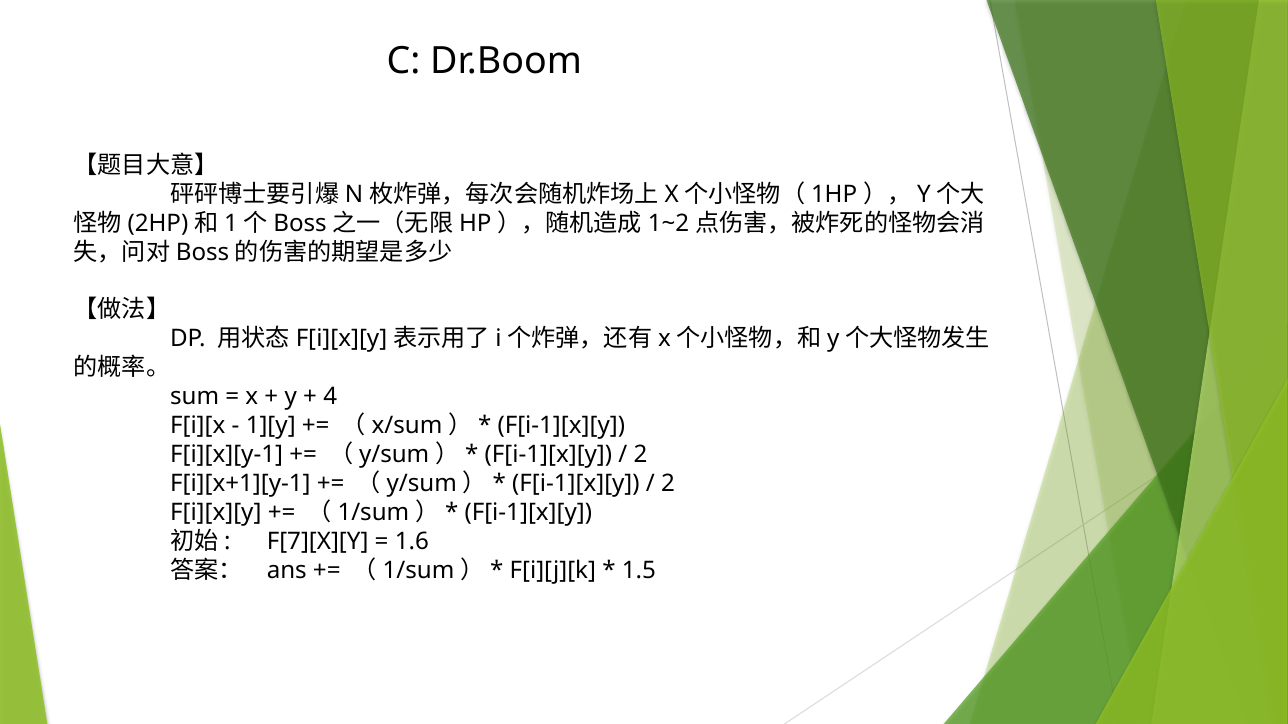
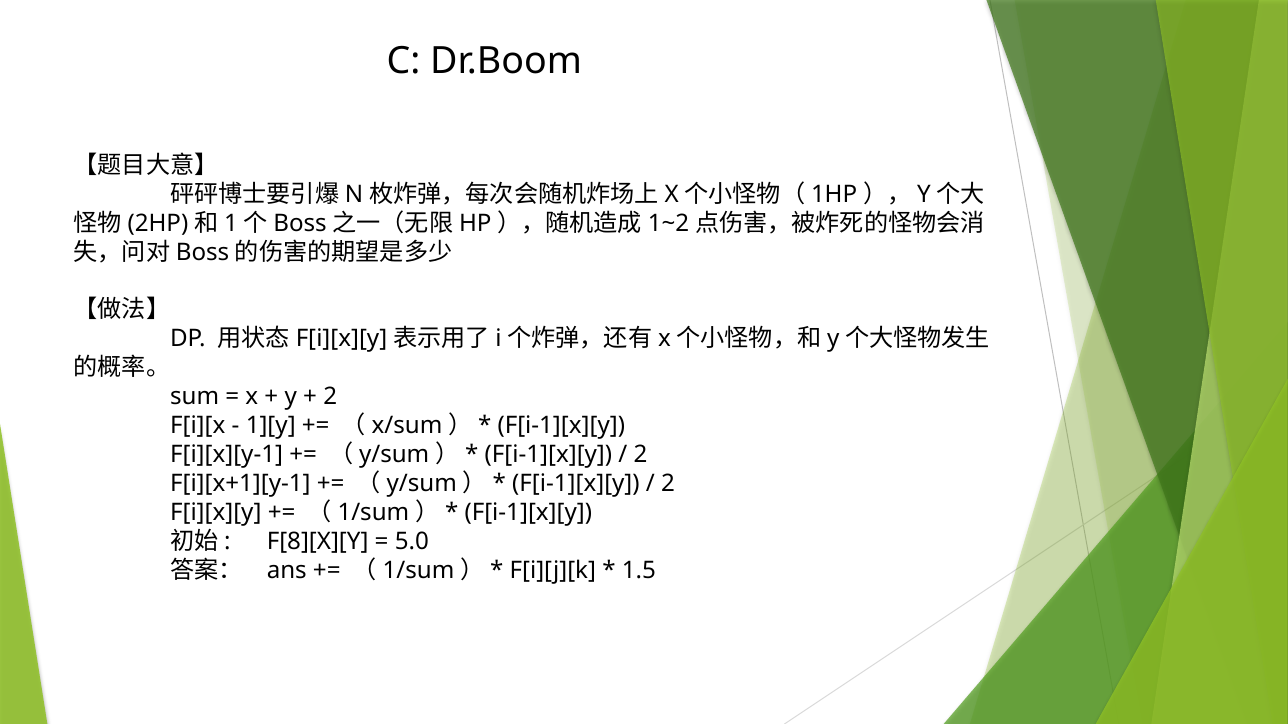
4: 4 -> 2 (330, 397)
F[7][X][Y: F[7][X][Y -> F[8][X][Y (318, 542)
1.6: 1.6 -> 5.0 (412, 542)
